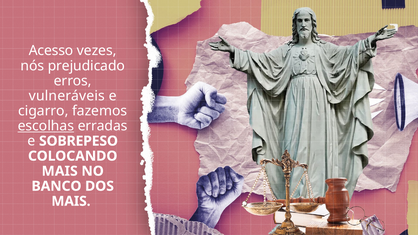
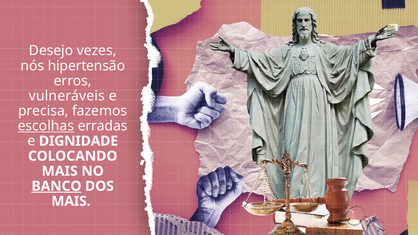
Acesso: Acesso -> Desejo (51, 51)
prejudicado: prejudicado -> hipertensão (86, 66)
cigarro: cigarro -> precisa (43, 111)
SOBREPESO: SOBREPESO -> DIGNIDADE (78, 141)
BANCO underline: none -> present (56, 186)
